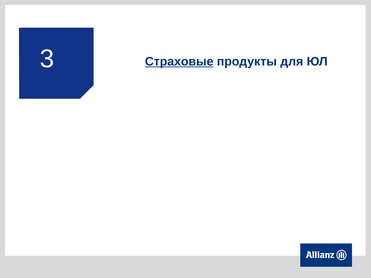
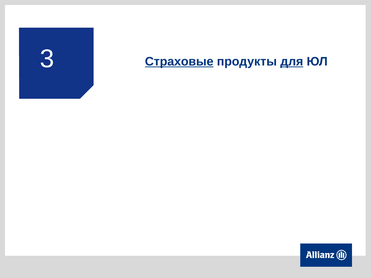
для underline: none -> present (292, 62)
